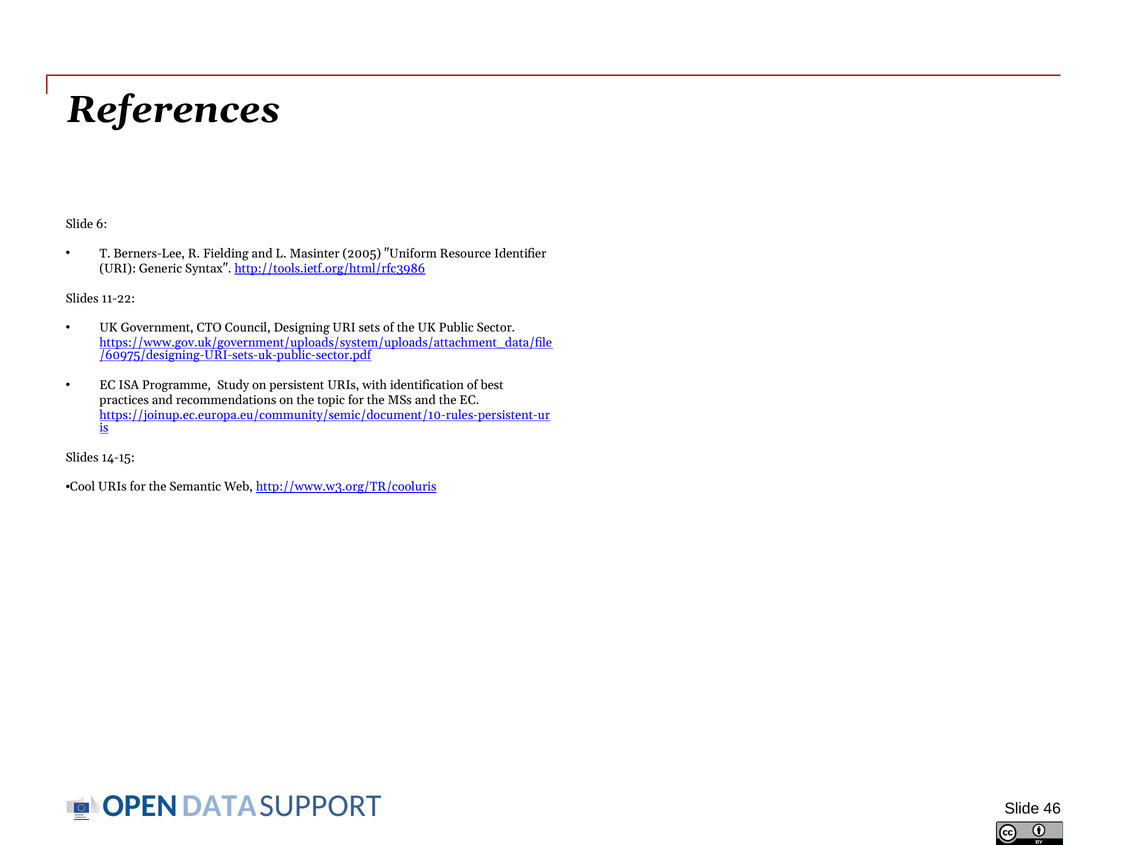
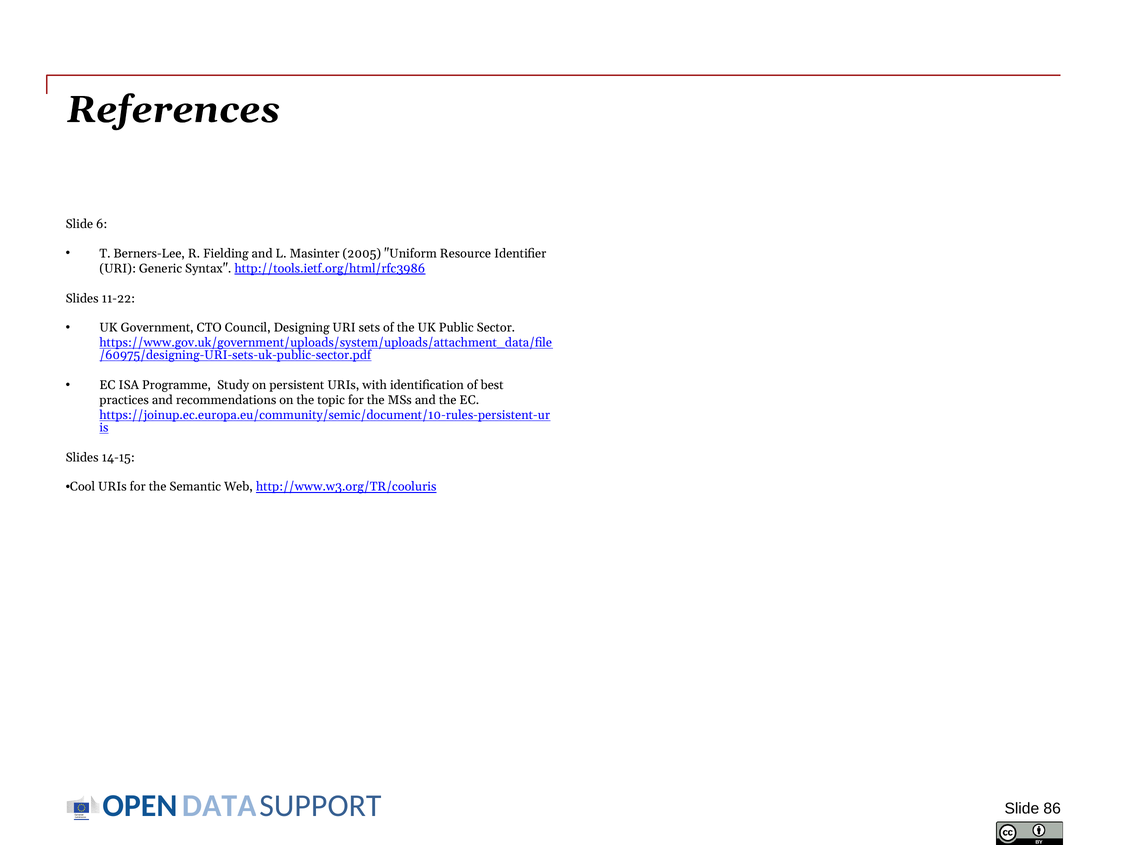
46: 46 -> 86 (1052, 808)
